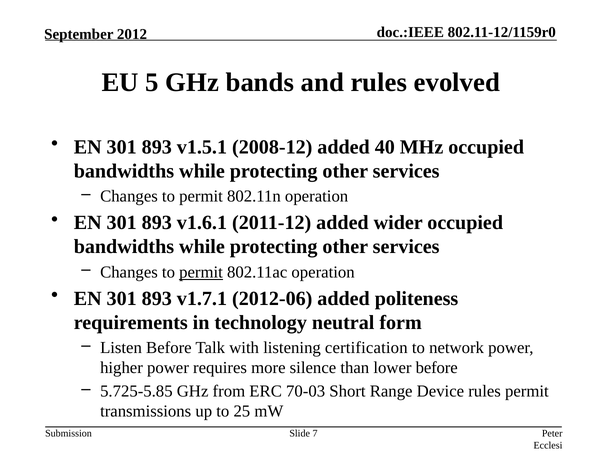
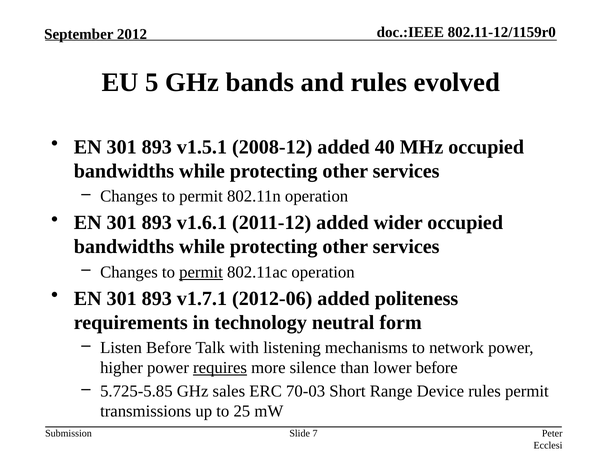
certification: certification -> mechanisms (366, 347)
requires underline: none -> present (220, 367)
from: from -> sales (229, 391)
